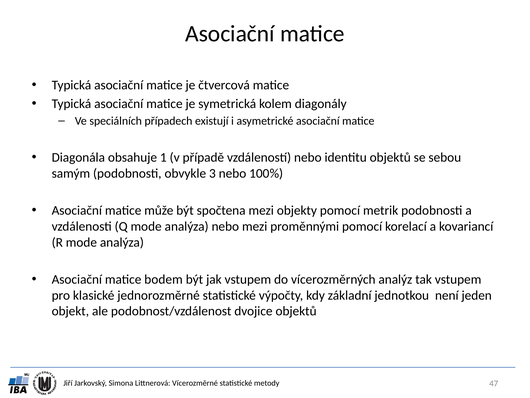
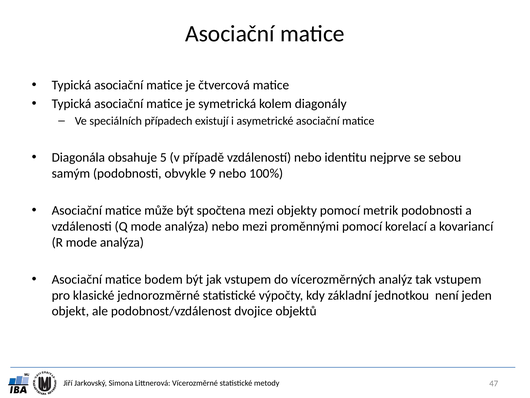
1: 1 -> 5 (163, 157)
identitu objektů: objektů -> nejprve (390, 157)
3: 3 -> 9 (212, 173)
